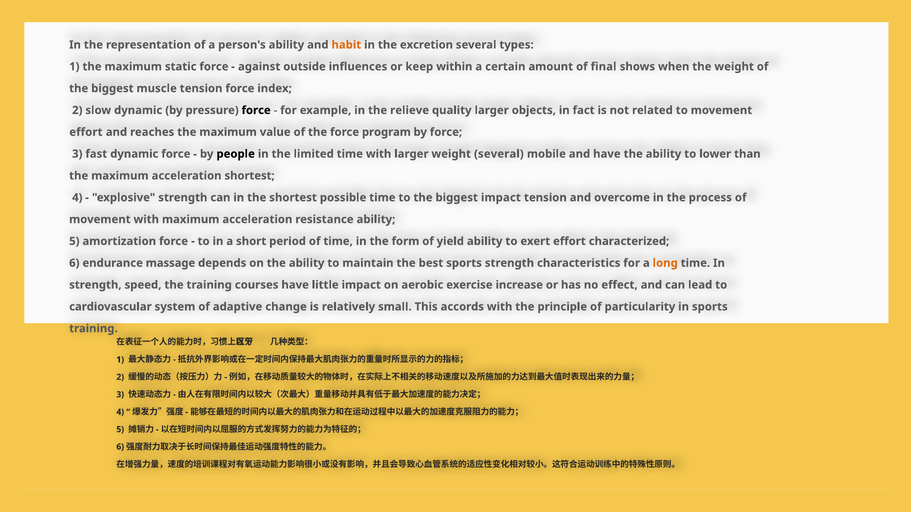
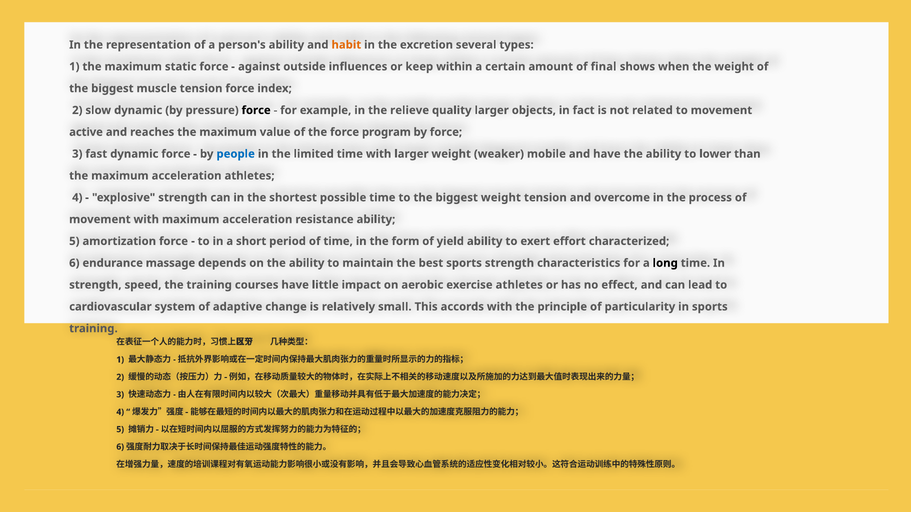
effort: effort -> active (86, 132)
people colour: black -> blue (236, 154)
weight several: several -> weaker (499, 154)
acceleration shortest: shortest -> athletes (250, 176)
biggest impact: impact -> weight (501, 198)
long colour: orange -> black (665, 263)
exercise increase: increase -> athletes (519, 285)
